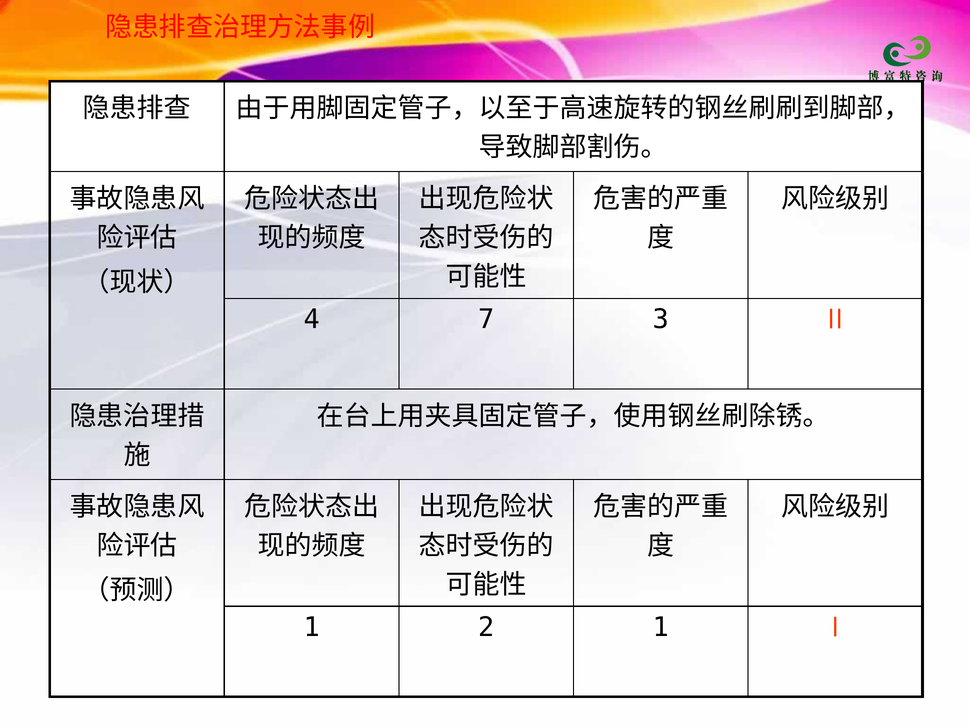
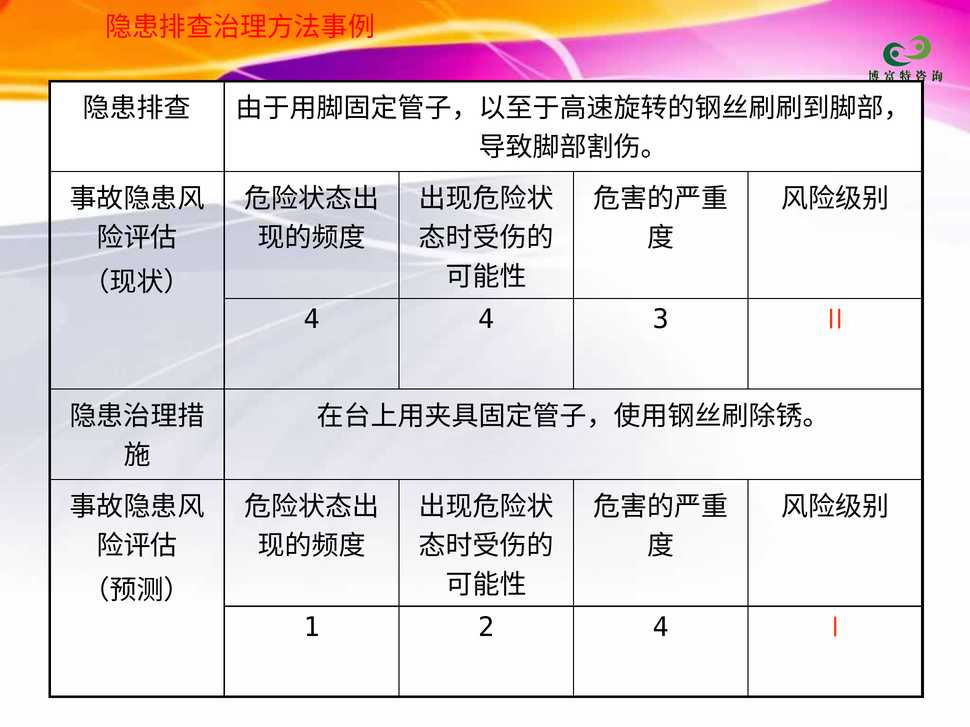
4 7: 7 -> 4 (486, 320)
2 1: 1 -> 4 (661, 628)
